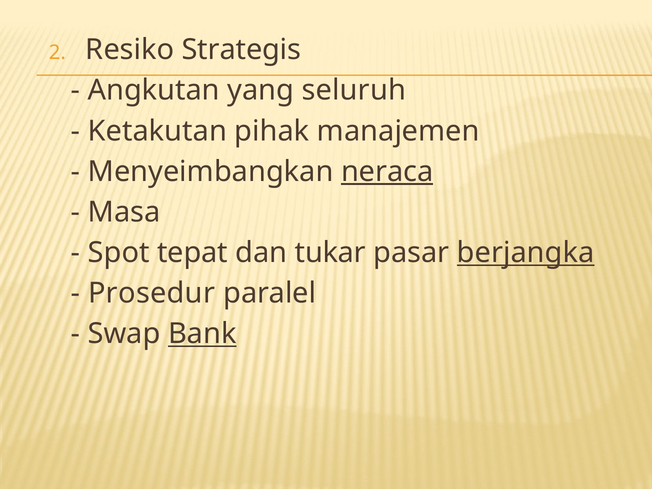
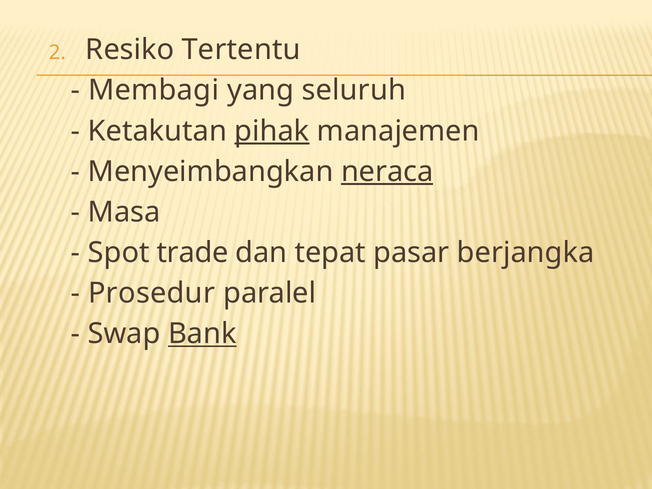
Strategis: Strategis -> Tertentu (241, 50)
Angkutan: Angkutan -> Membagi (154, 90)
pihak underline: none -> present (272, 131)
tepat: tepat -> trade (193, 253)
tukar: tukar -> tepat (330, 253)
berjangka underline: present -> none (526, 253)
